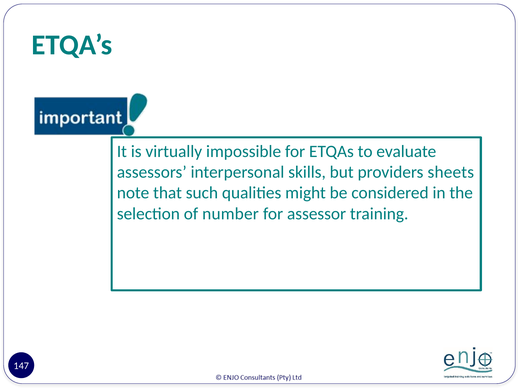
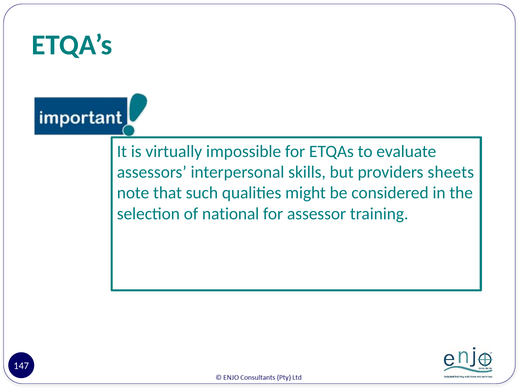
number: number -> national (231, 214)
